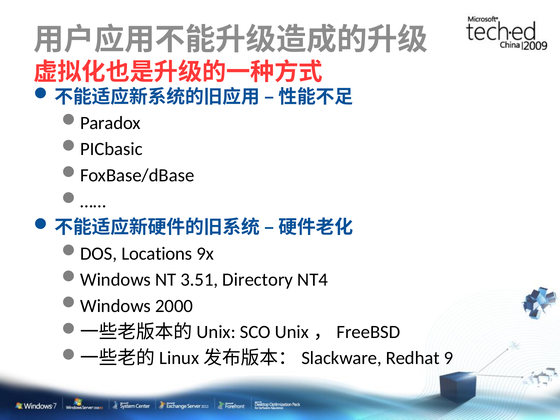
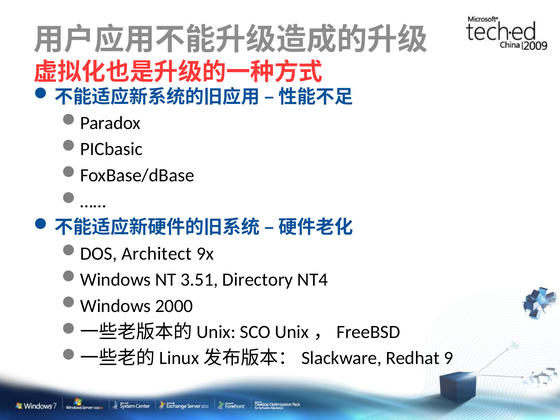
Locations: Locations -> Architect (157, 254)
